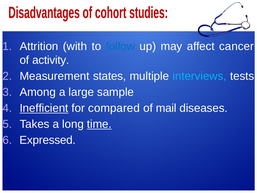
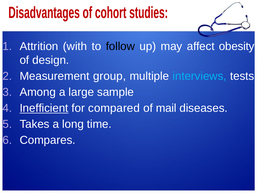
follow colour: blue -> black (120, 46)
cancer: cancer -> obesity (237, 46)
activity: activity -> design (51, 60)
states: states -> group (110, 76)
time underline: present -> none (99, 124)
Expressed: Expressed -> Compares (48, 140)
